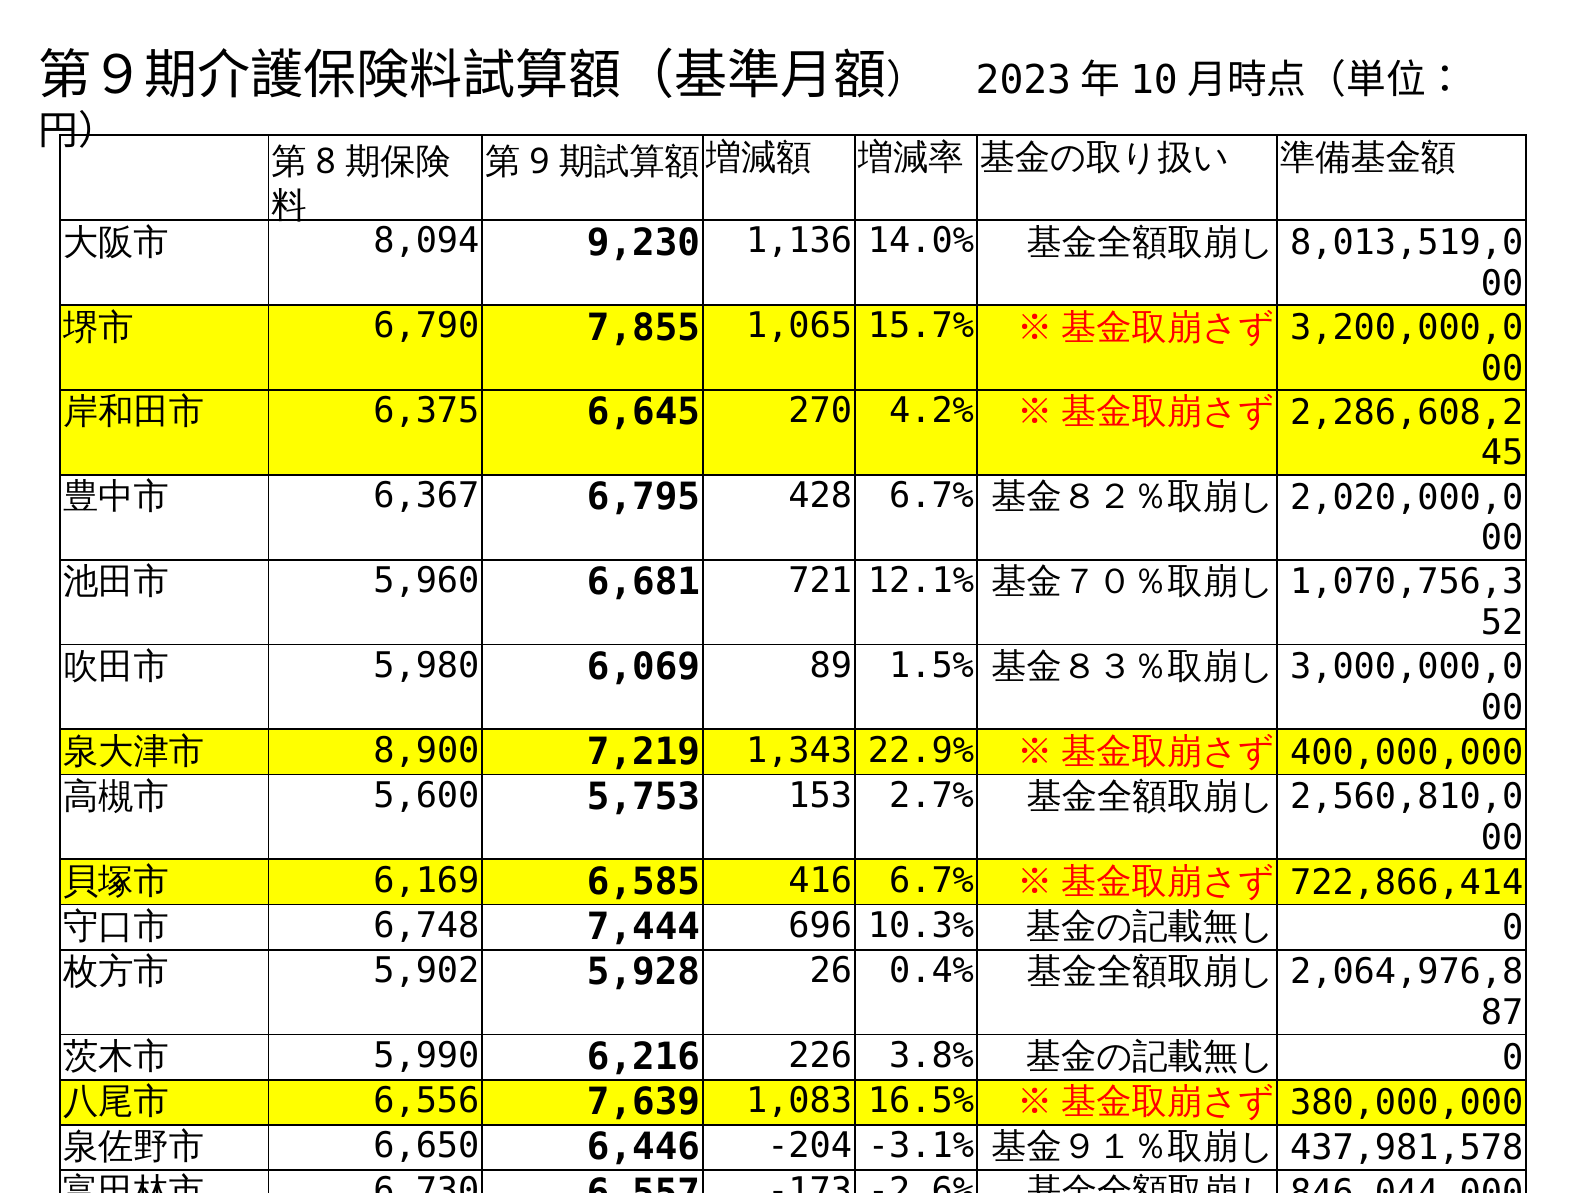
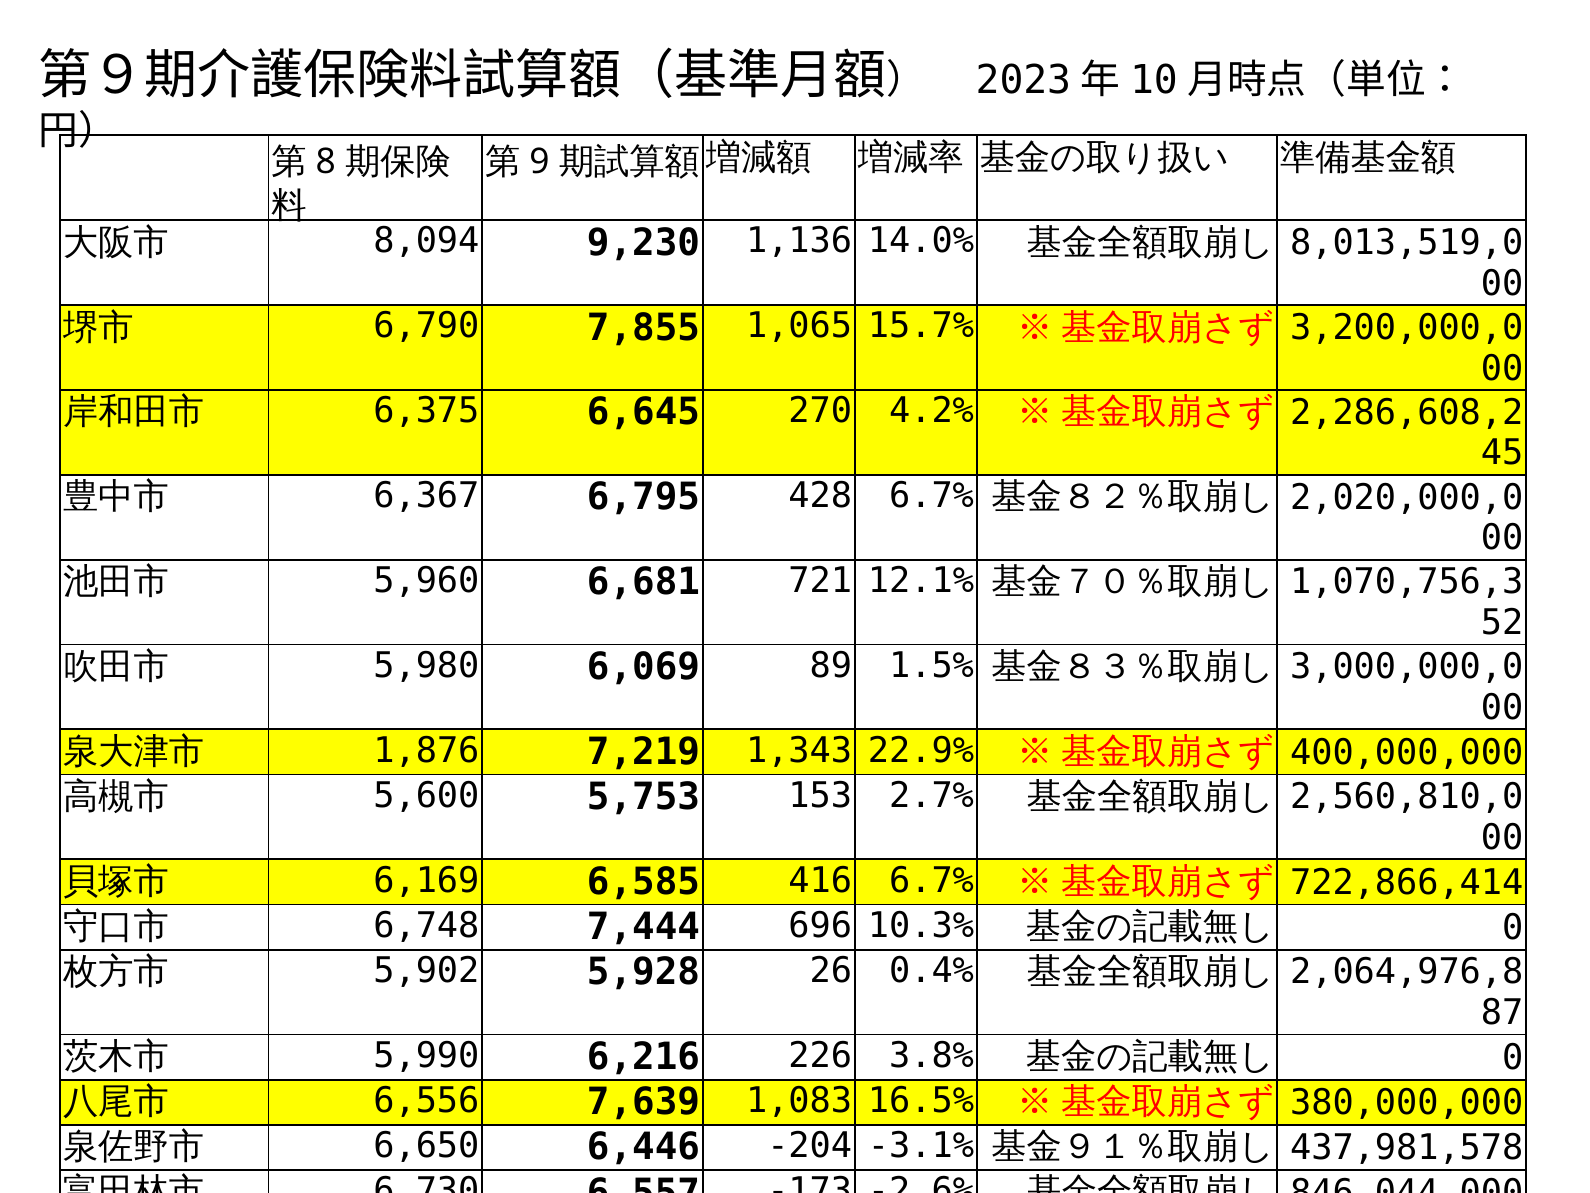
8,900: 8,900 -> 1,876 (426, 750)
